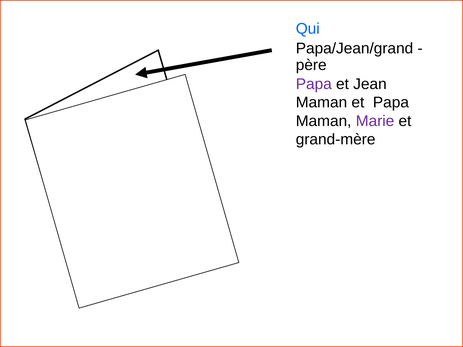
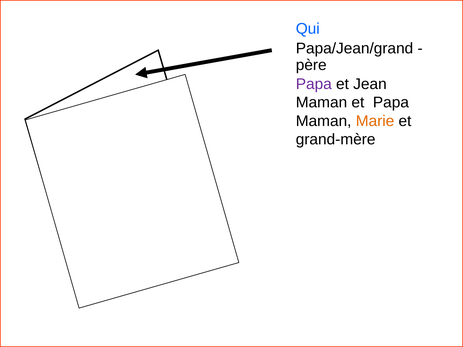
Marie colour: purple -> orange (375, 121)
